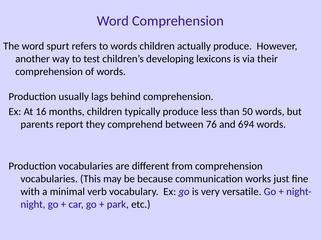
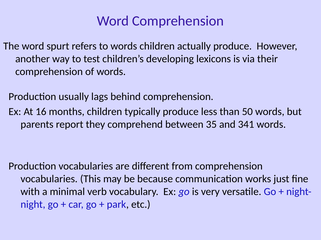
76: 76 -> 35 (211, 125)
694: 694 -> 341 (246, 125)
